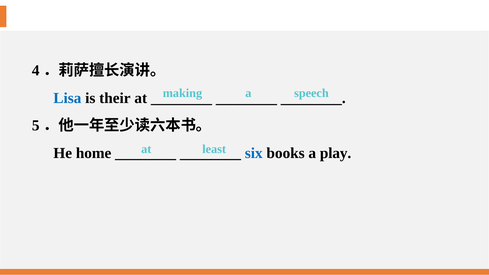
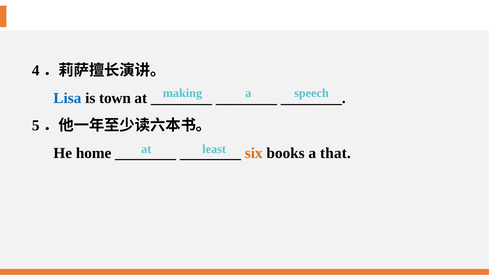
their: their -> town (115, 98)
six colour: blue -> orange (254, 153)
play: play -> that (335, 153)
